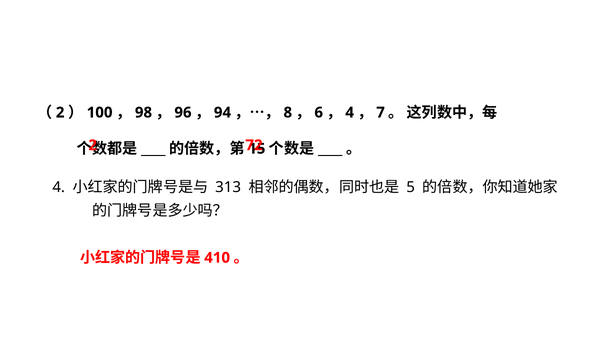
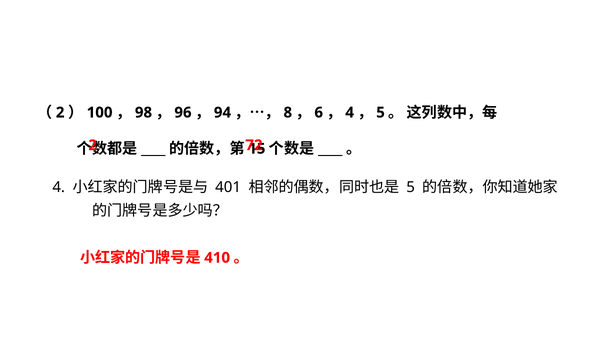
7: 7 -> 5 (381, 113)
313: 313 -> 401 (228, 187)
